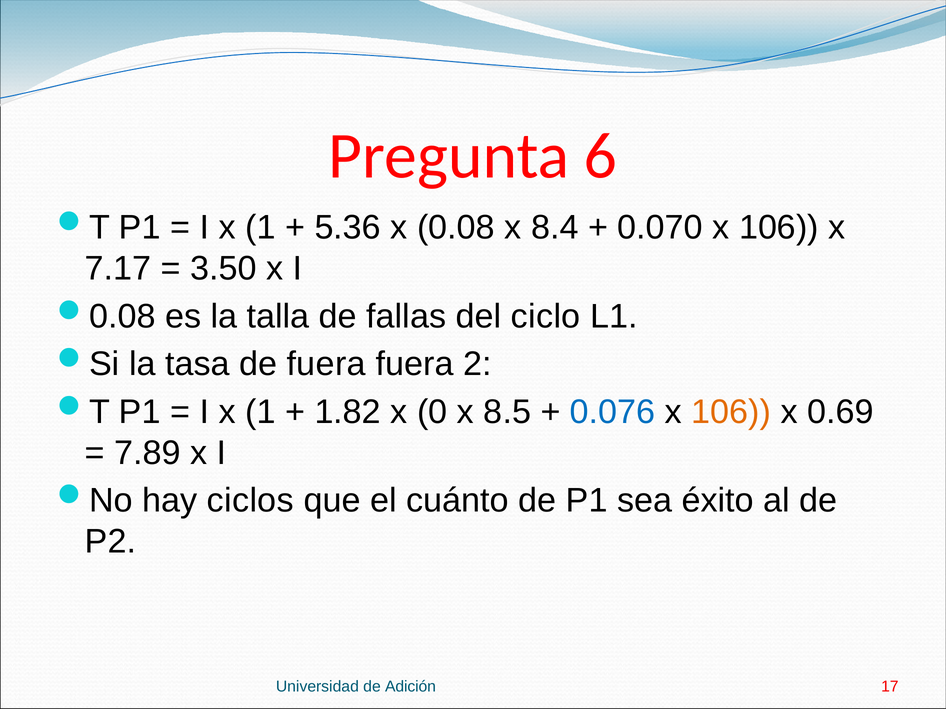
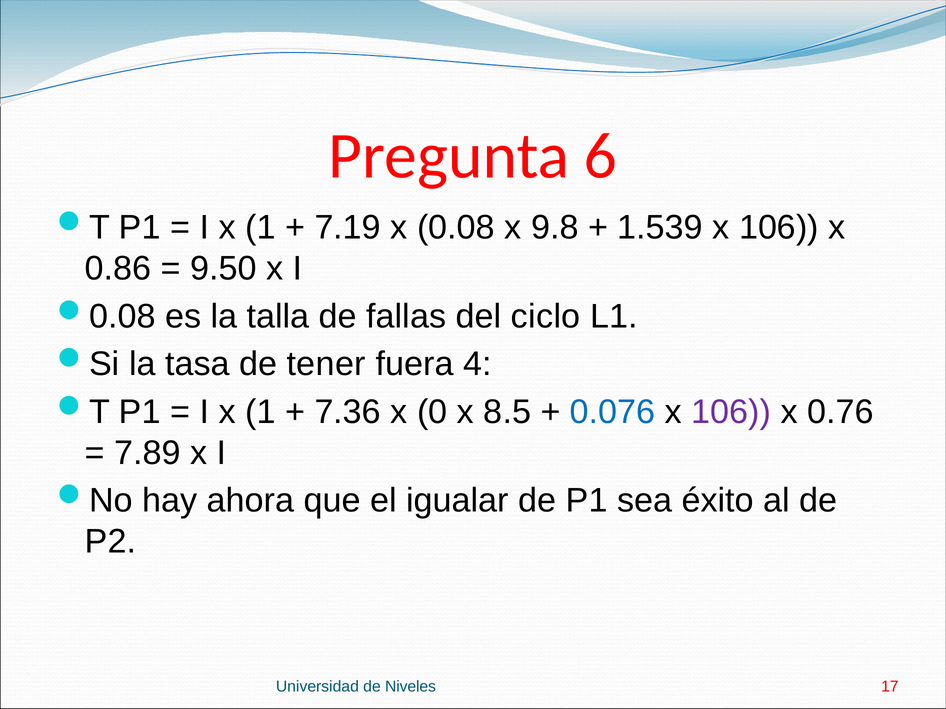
5.36: 5.36 -> 7.19 (348, 228)
8.4: 8.4 -> 9.8 (555, 228)
0.070: 0.070 -> 1.539 (660, 228)
7.17: 7.17 -> 0.86 (118, 269)
3.50: 3.50 -> 9.50 (224, 269)
de fuera: fuera -> tener (326, 364)
2: 2 -> 4 (477, 364)
1.82: 1.82 -> 7.36 (348, 412)
106 colour: orange -> purple (731, 412)
0.69: 0.69 -> 0.76 (841, 412)
ciclos: ciclos -> ahora (251, 501)
cuánto: cuánto -> igualar (458, 501)
Adición: Adición -> Niveles (411, 687)
